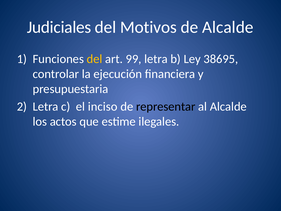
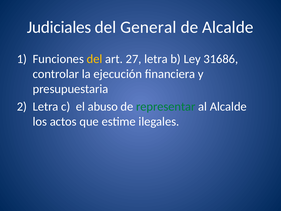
Motivos: Motivos -> General (148, 27)
99: 99 -> 27 (134, 59)
38695: 38695 -> 31686 (221, 59)
inciso: inciso -> abuso (103, 106)
representar colour: black -> green (166, 106)
